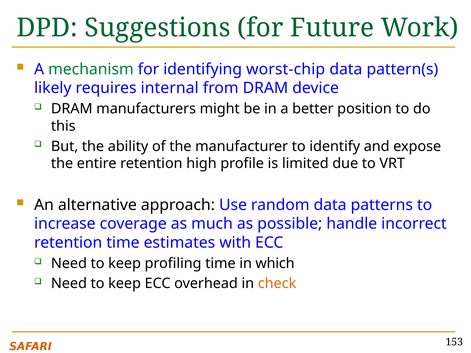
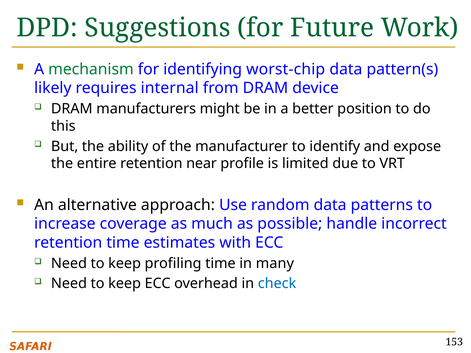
high: high -> near (202, 164)
which: which -> many (275, 264)
check colour: orange -> blue (277, 284)
